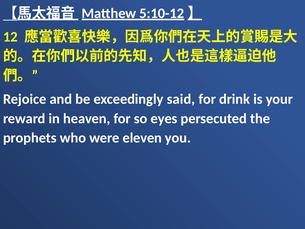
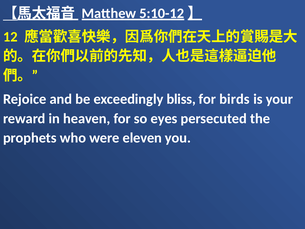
said: said -> bliss (181, 99)
drink: drink -> birds (235, 99)
